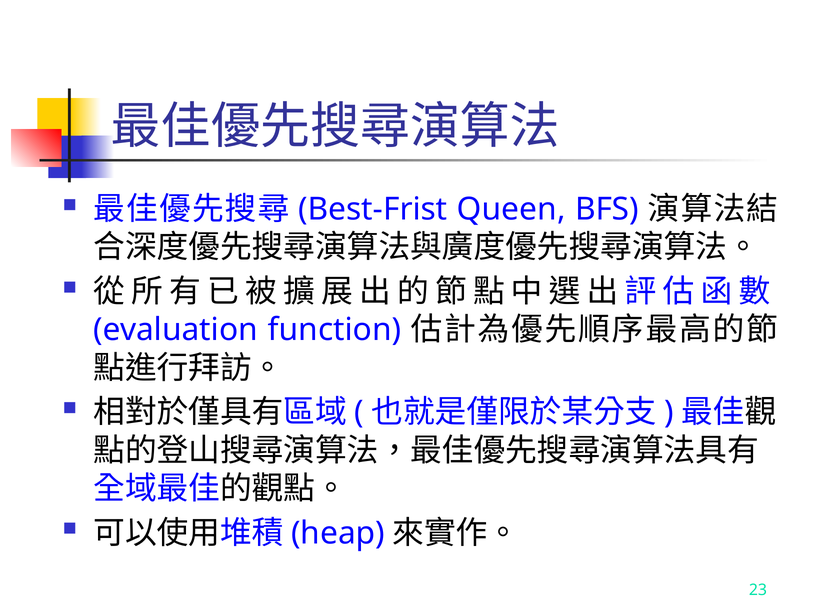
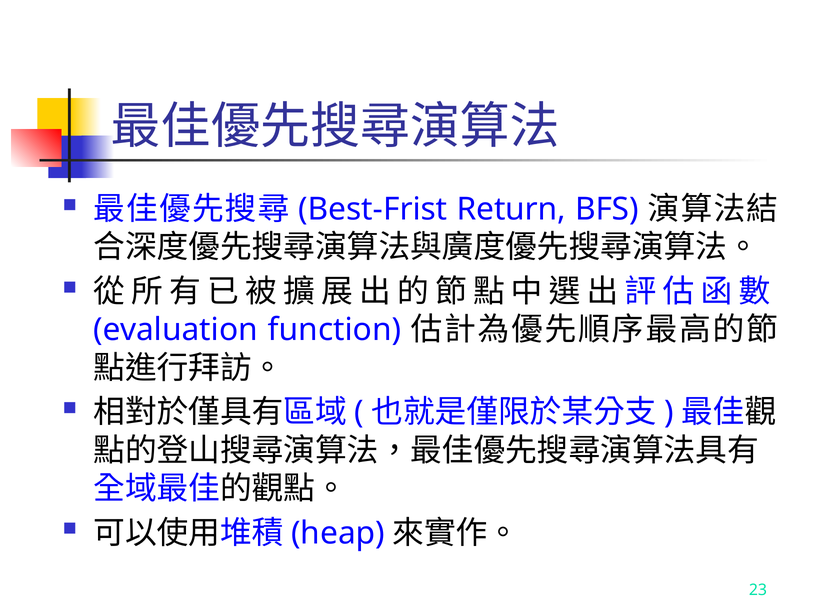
Queen: Queen -> Return (511, 209)
